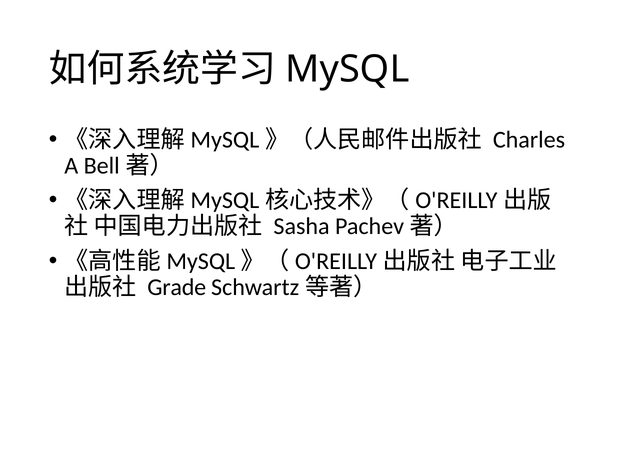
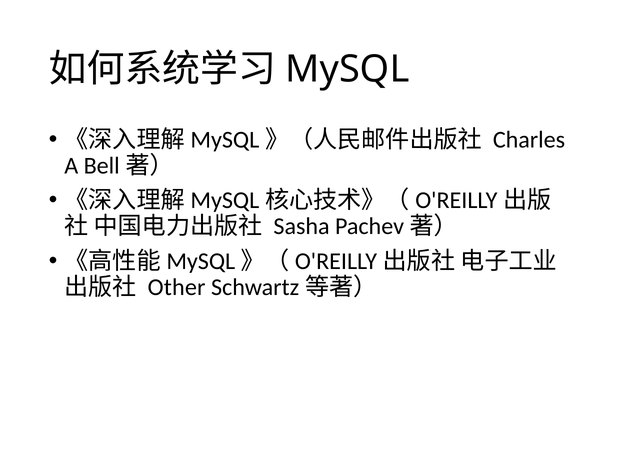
Grade: Grade -> Other (177, 287)
